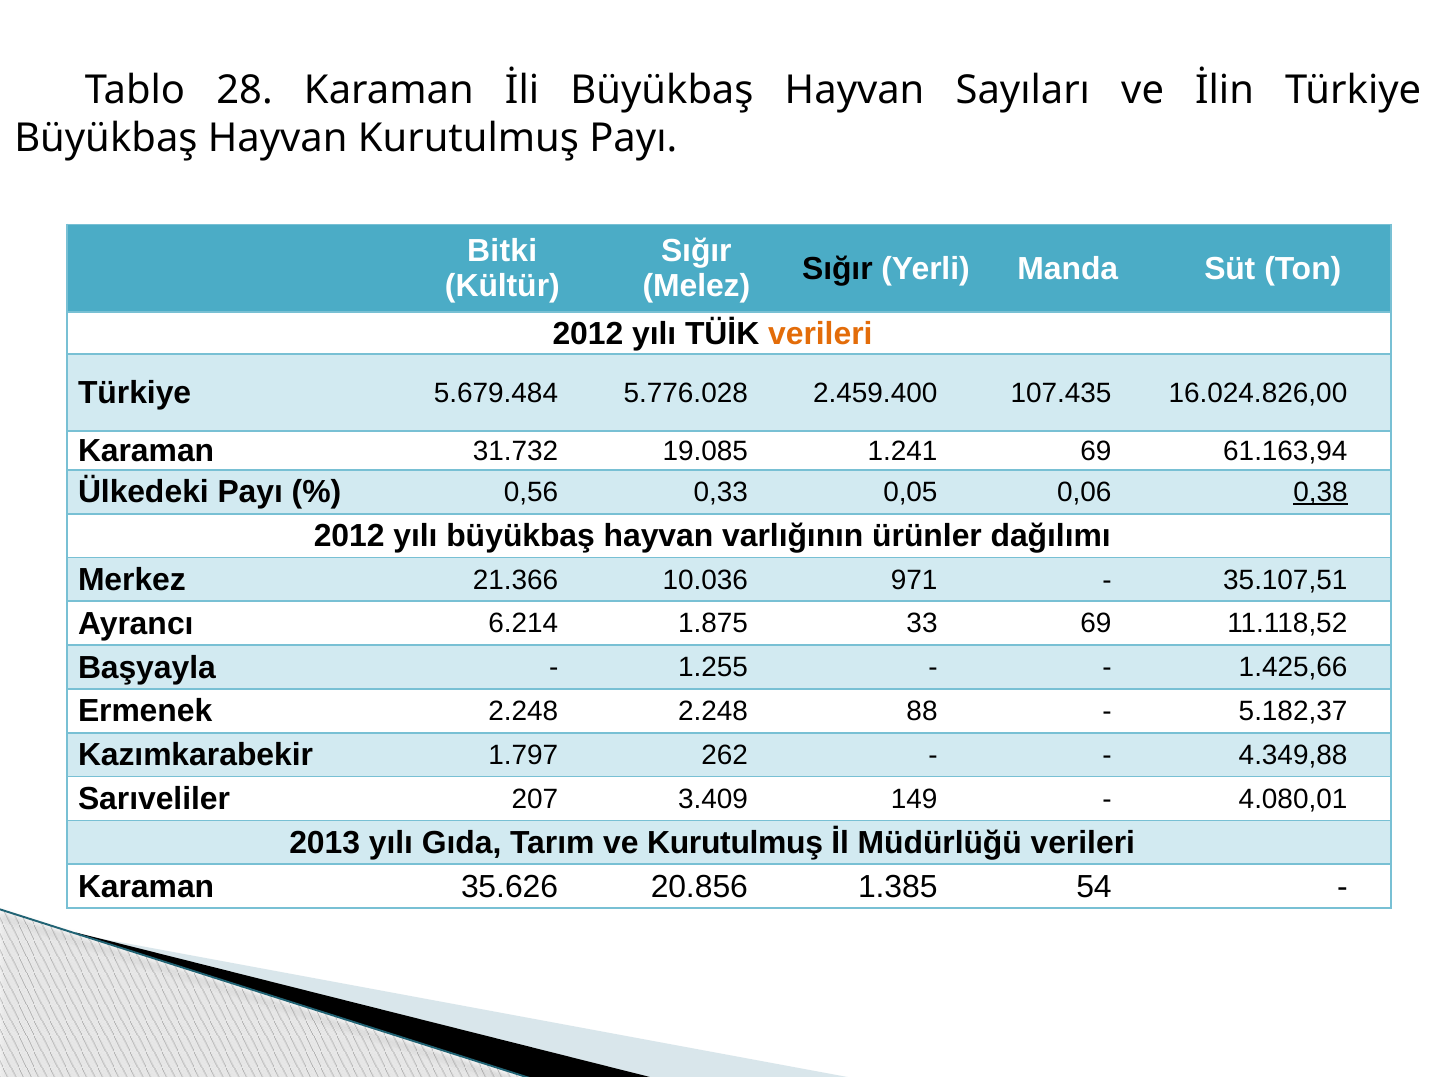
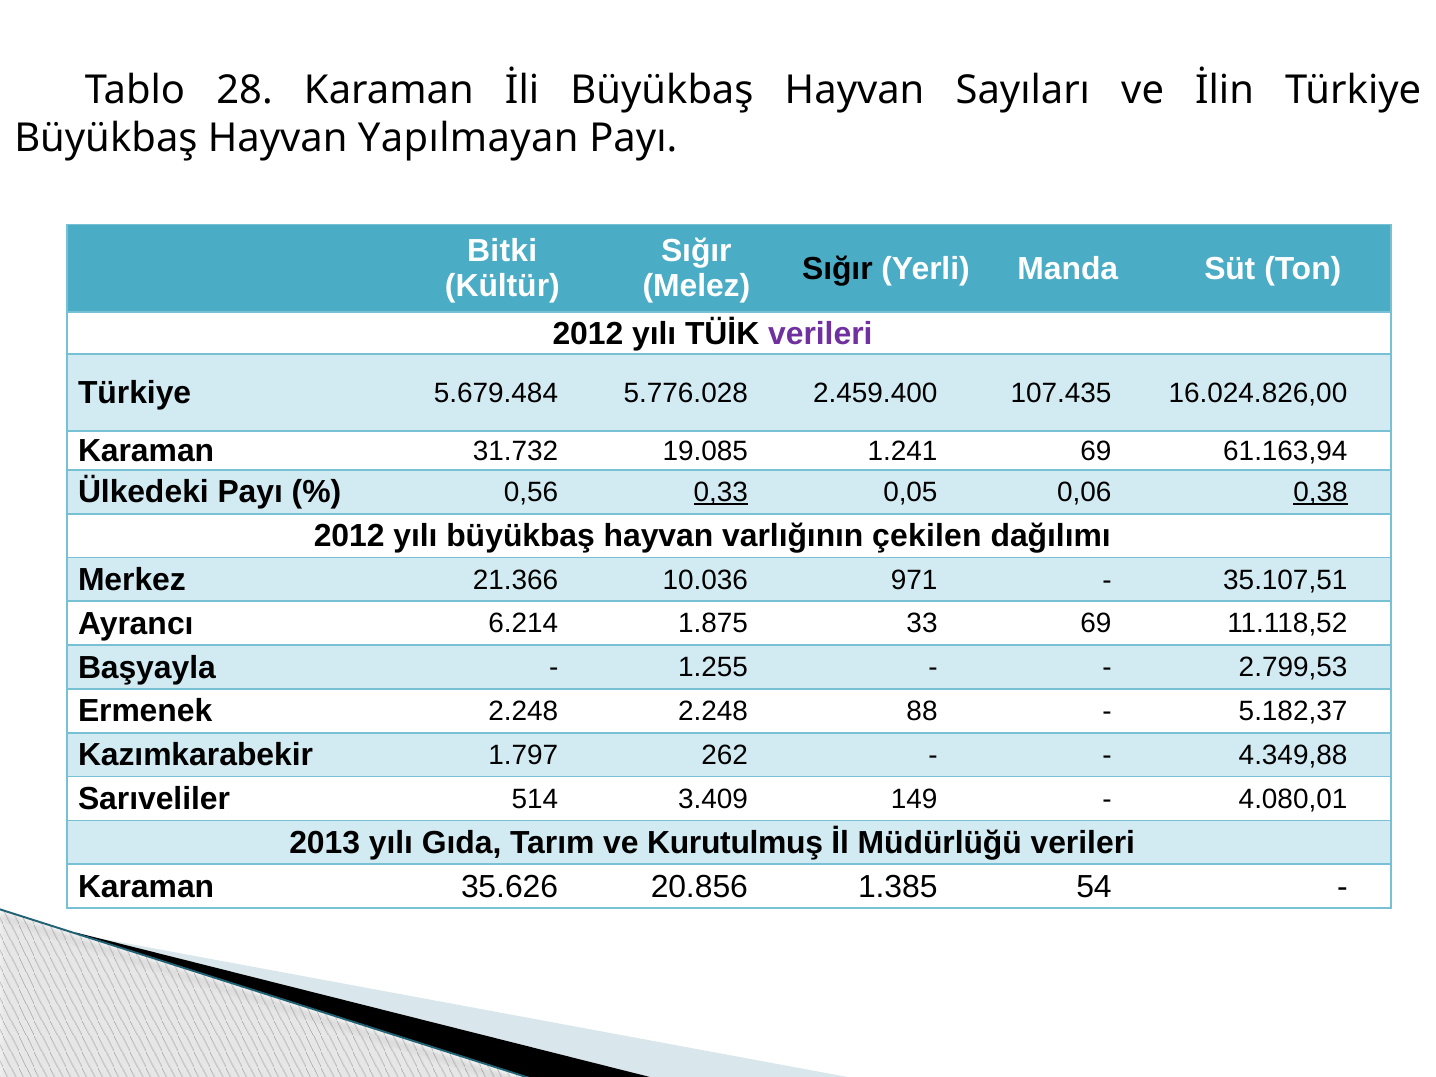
Hayvan Kurutulmuş: Kurutulmuş -> Yapılmayan (468, 138)
verileri colour: orange -> purple (820, 334)
0,33 underline: none -> present (721, 492)
ürünler: ürünler -> çekilen (927, 536)
1.425,66: 1.425,66 -> 2.799,53 (1293, 668)
207: 207 -> 514 (535, 799)
